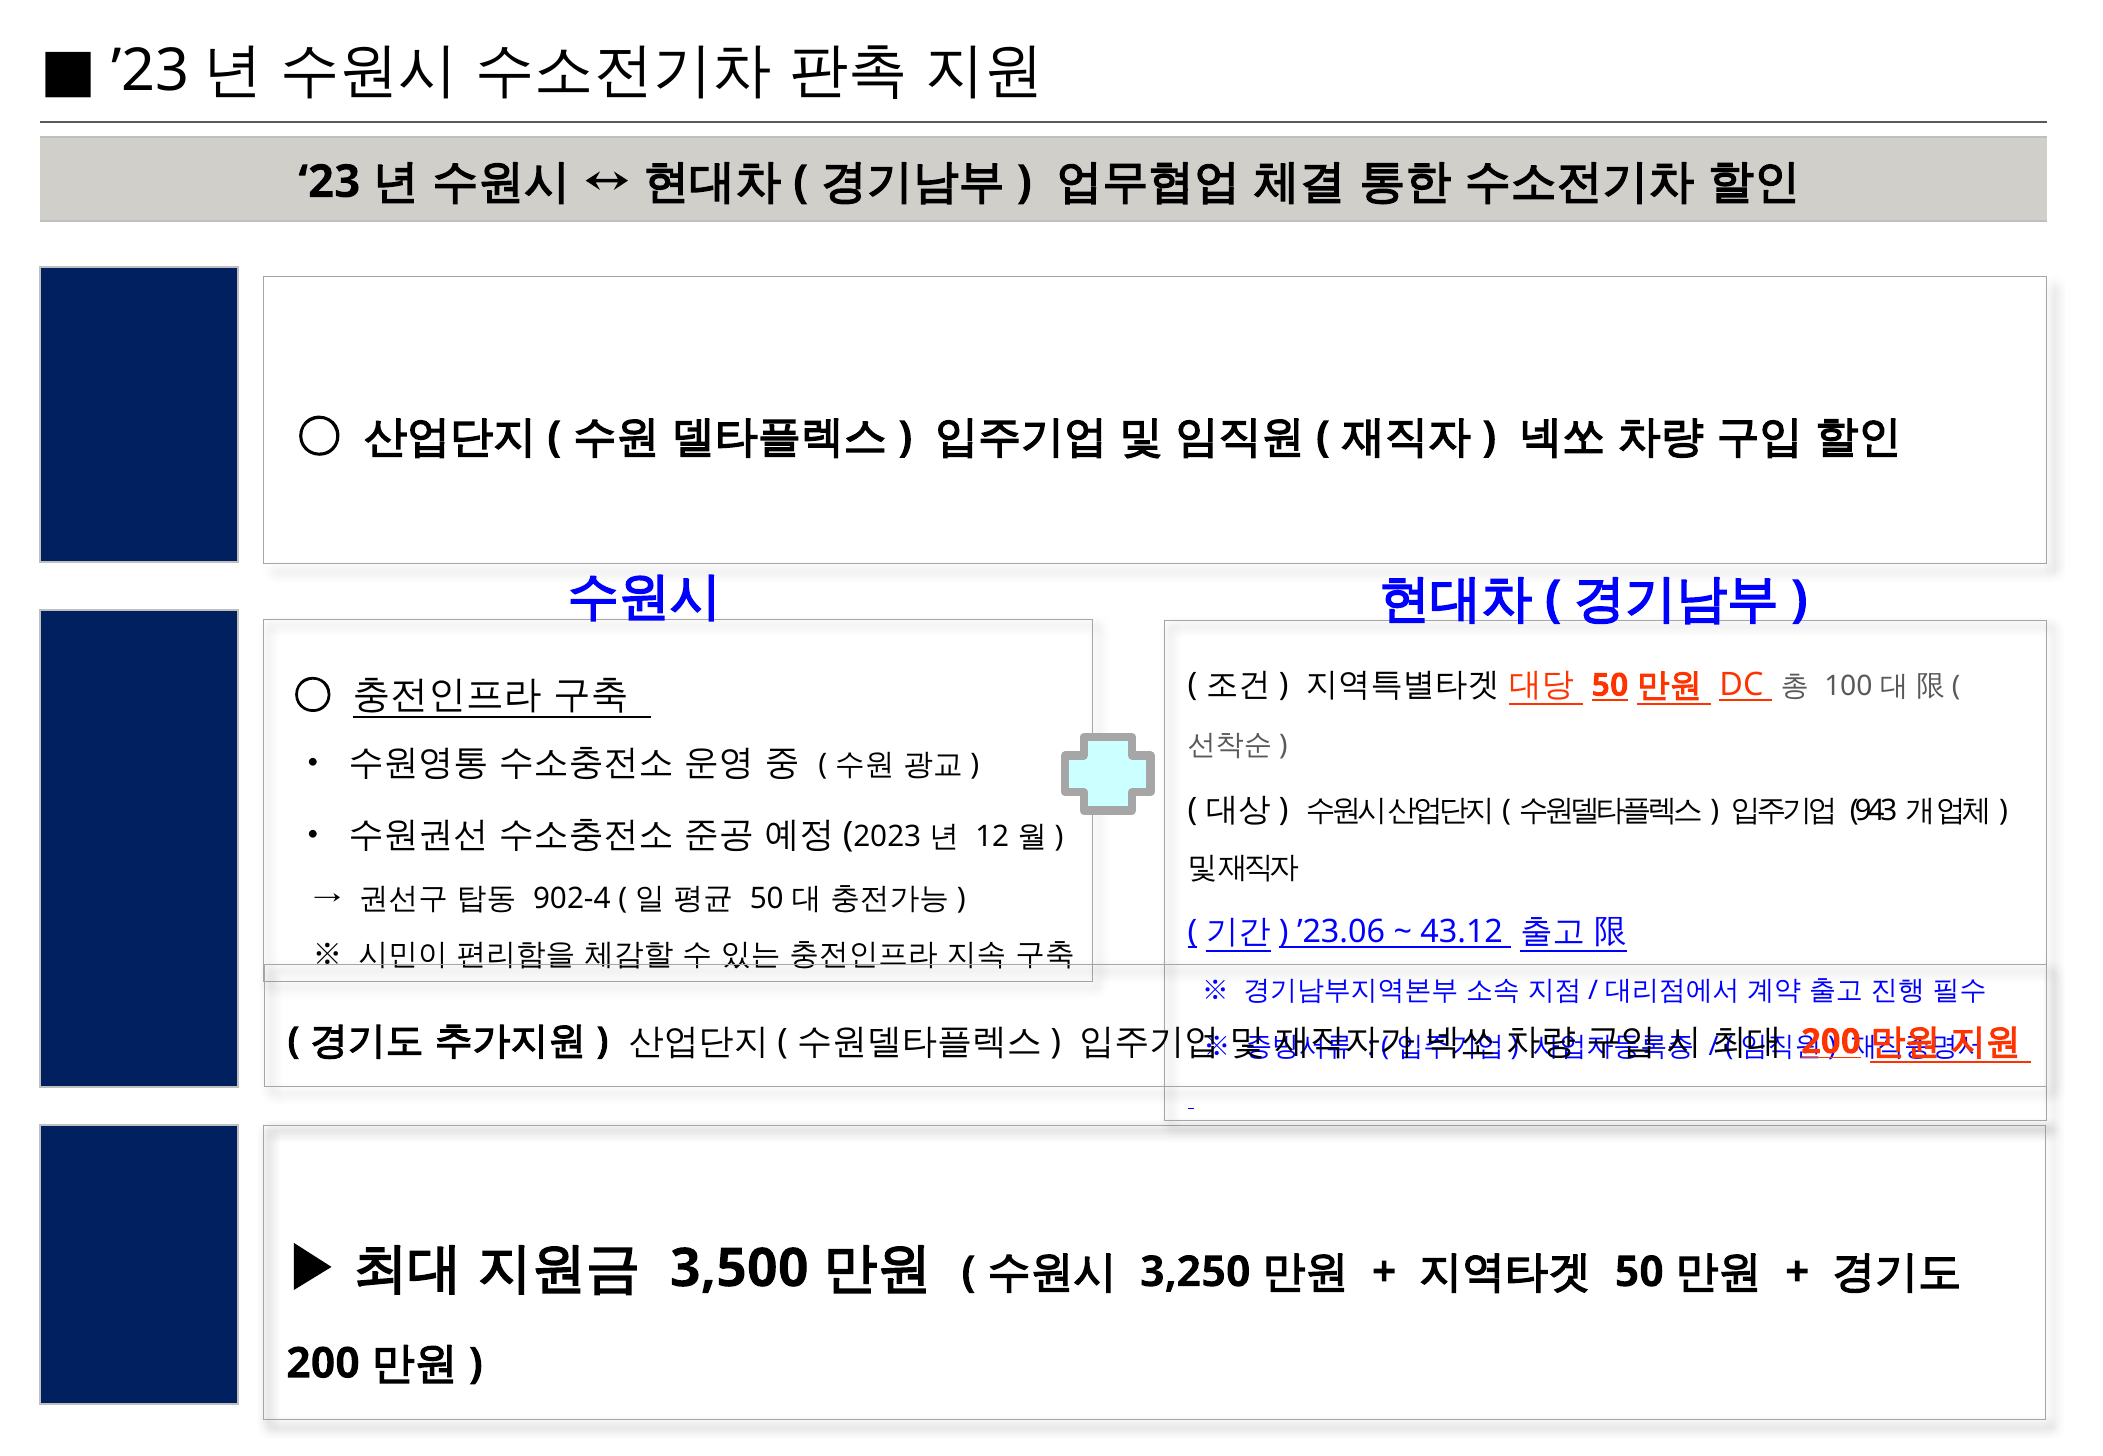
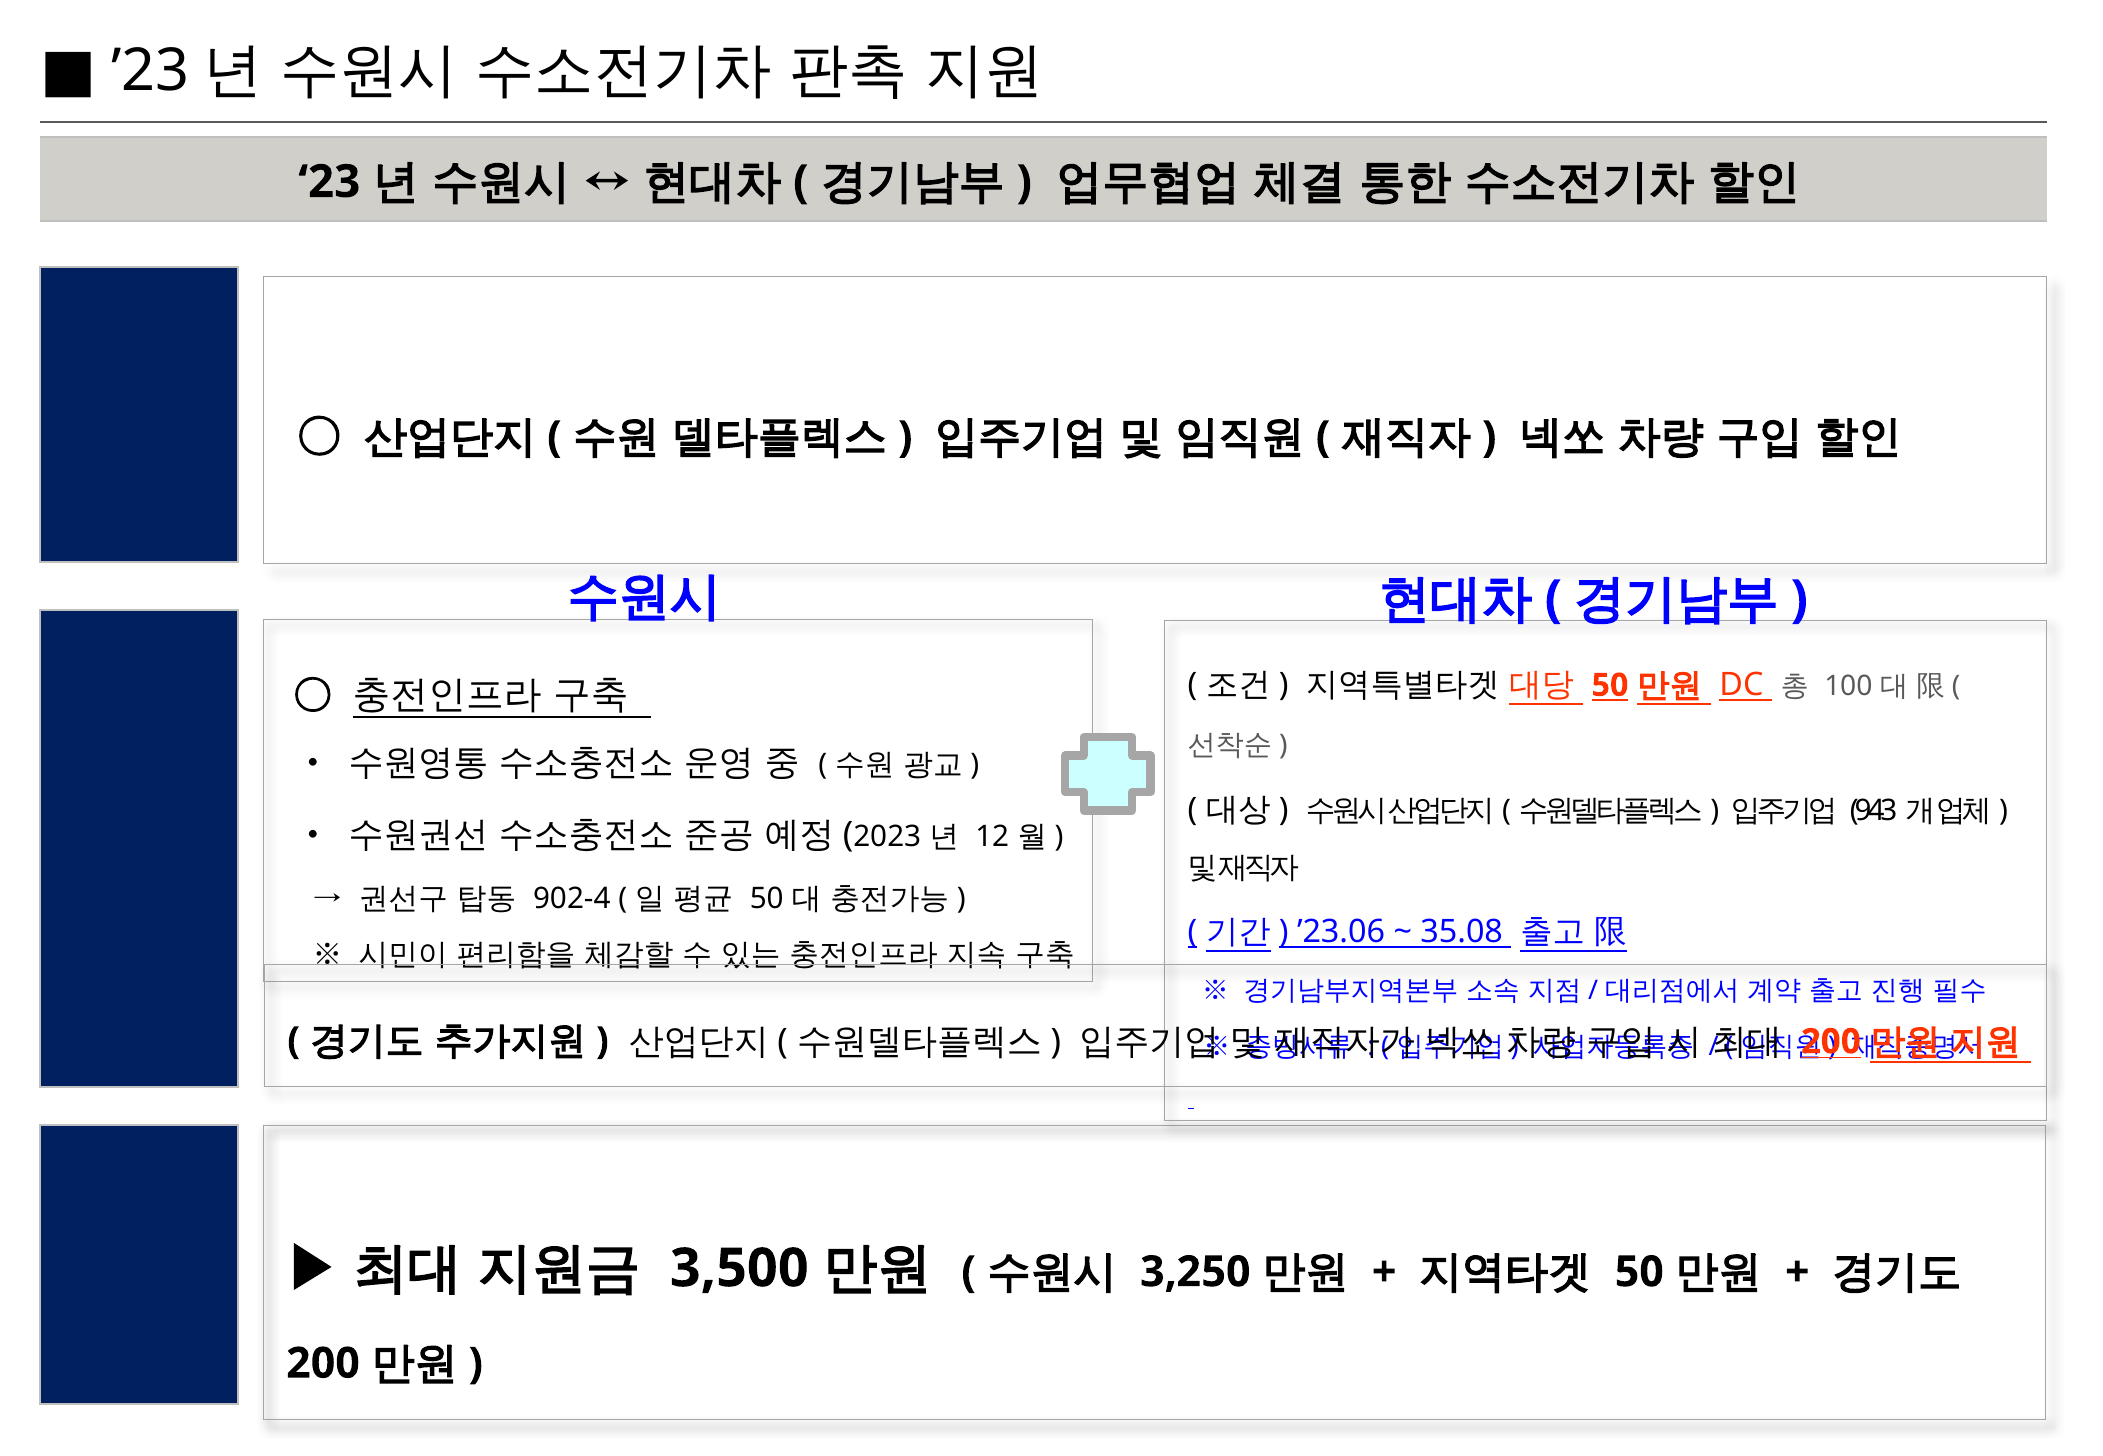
43.12: 43.12 -> 35.08 (1462, 932)
